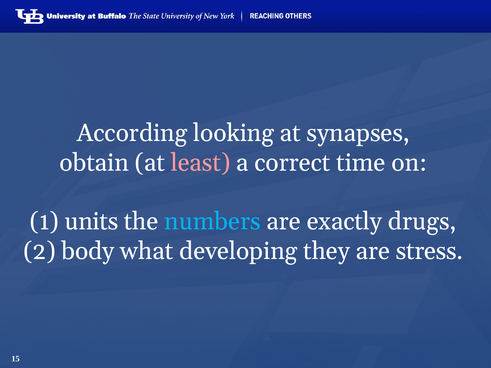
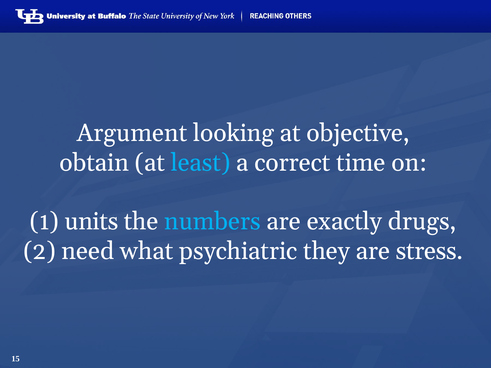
According: According -> Argument (132, 133)
synapses: synapses -> objective (358, 133)
least colour: pink -> light blue (201, 163)
body: body -> need (88, 251)
developing: developing -> psychiatric (238, 251)
